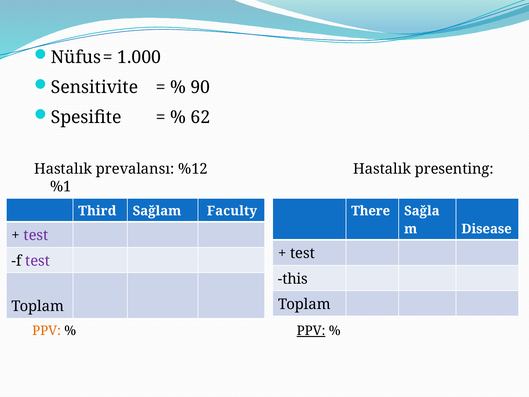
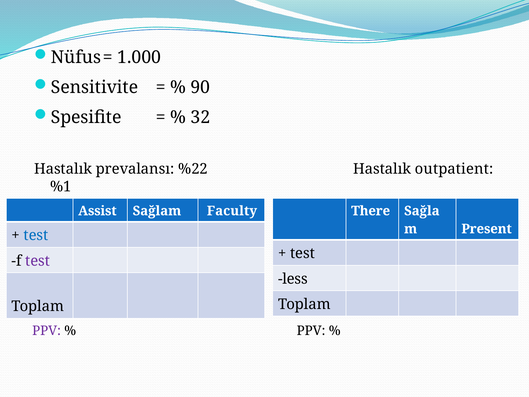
62: 62 -> 32 (200, 117)
%12: %12 -> %22 (193, 169)
presenting: presenting -> outpatient (454, 169)
Third: Third -> Assist (97, 211)
Disease: Disease -> Present (487, 229)
test colour: purple -> blue (36, 235)
this: this -> less (293, 279)
PPV colour: orange -> purple (47, 331)
PPV underline: present -> none (311, 331)
